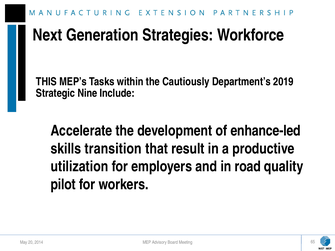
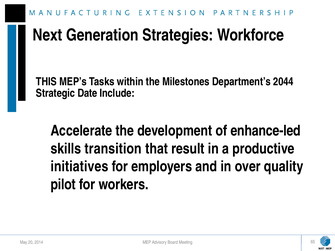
Cautiously: Cautiously -> Milestones (186, 82)
2019: 2019 -> 2044 (283, 82)
Nine: Nine -> Date (87, 93)
utilization: utilization -> initiatives (79, 167)
road: road -> over (248, 167)
